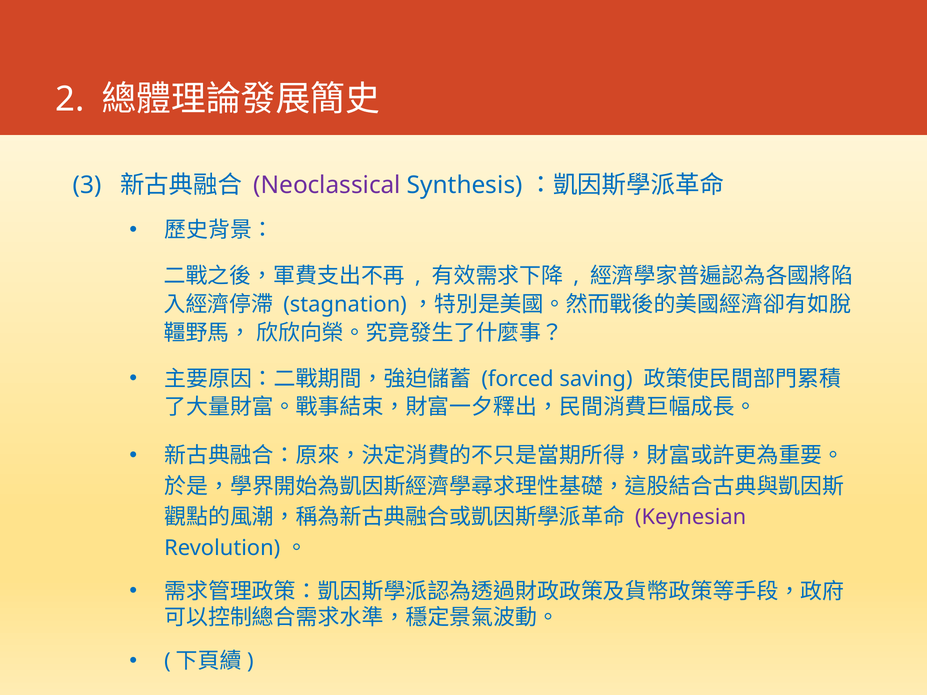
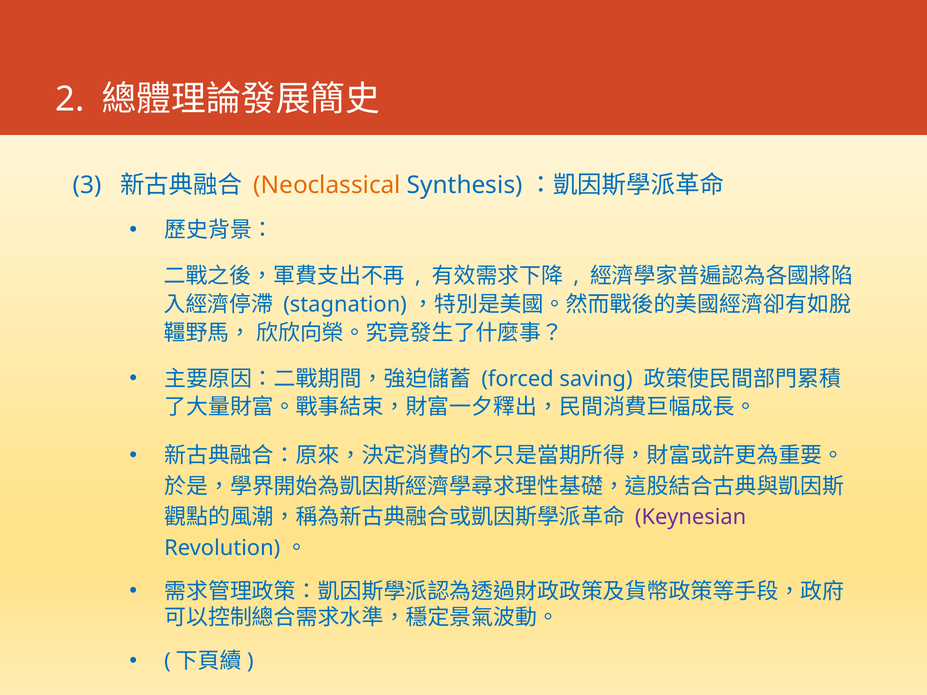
Neoclassical colour: purple -> orange (327, 185)
